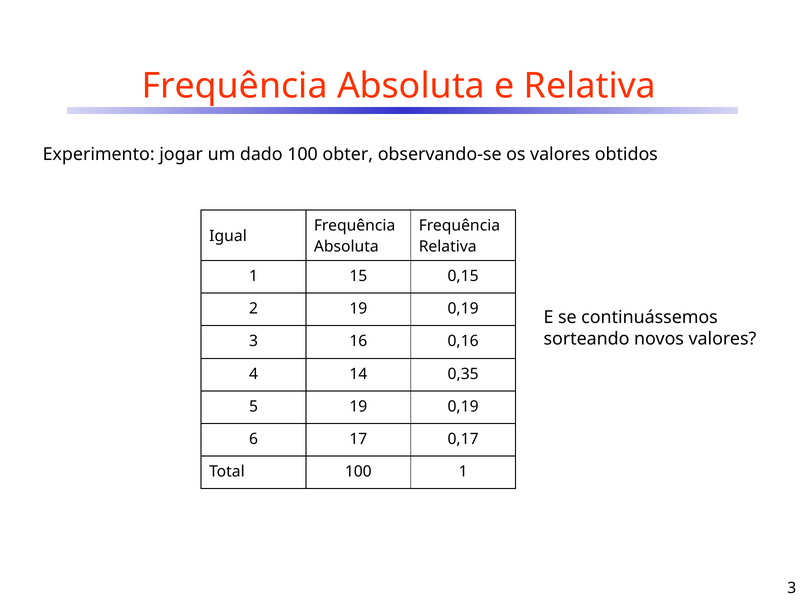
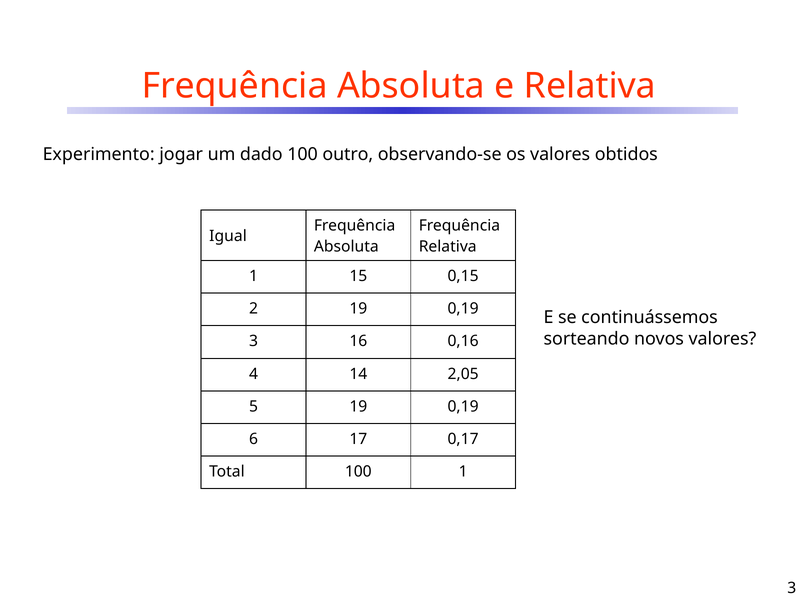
obter: obter -> outro (348, 154)
0,35: 0,35 -> 2,05 (463, 374)
